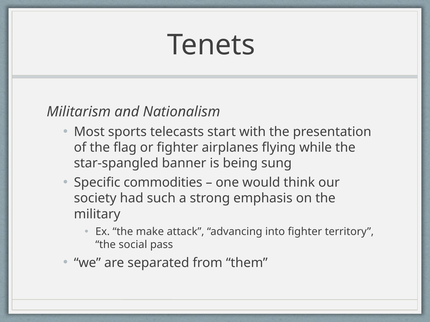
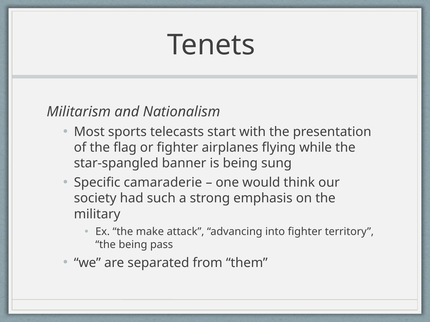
commodities: commodities -> camaraderie (163, 183)
the social: social -> being (133, 245)
